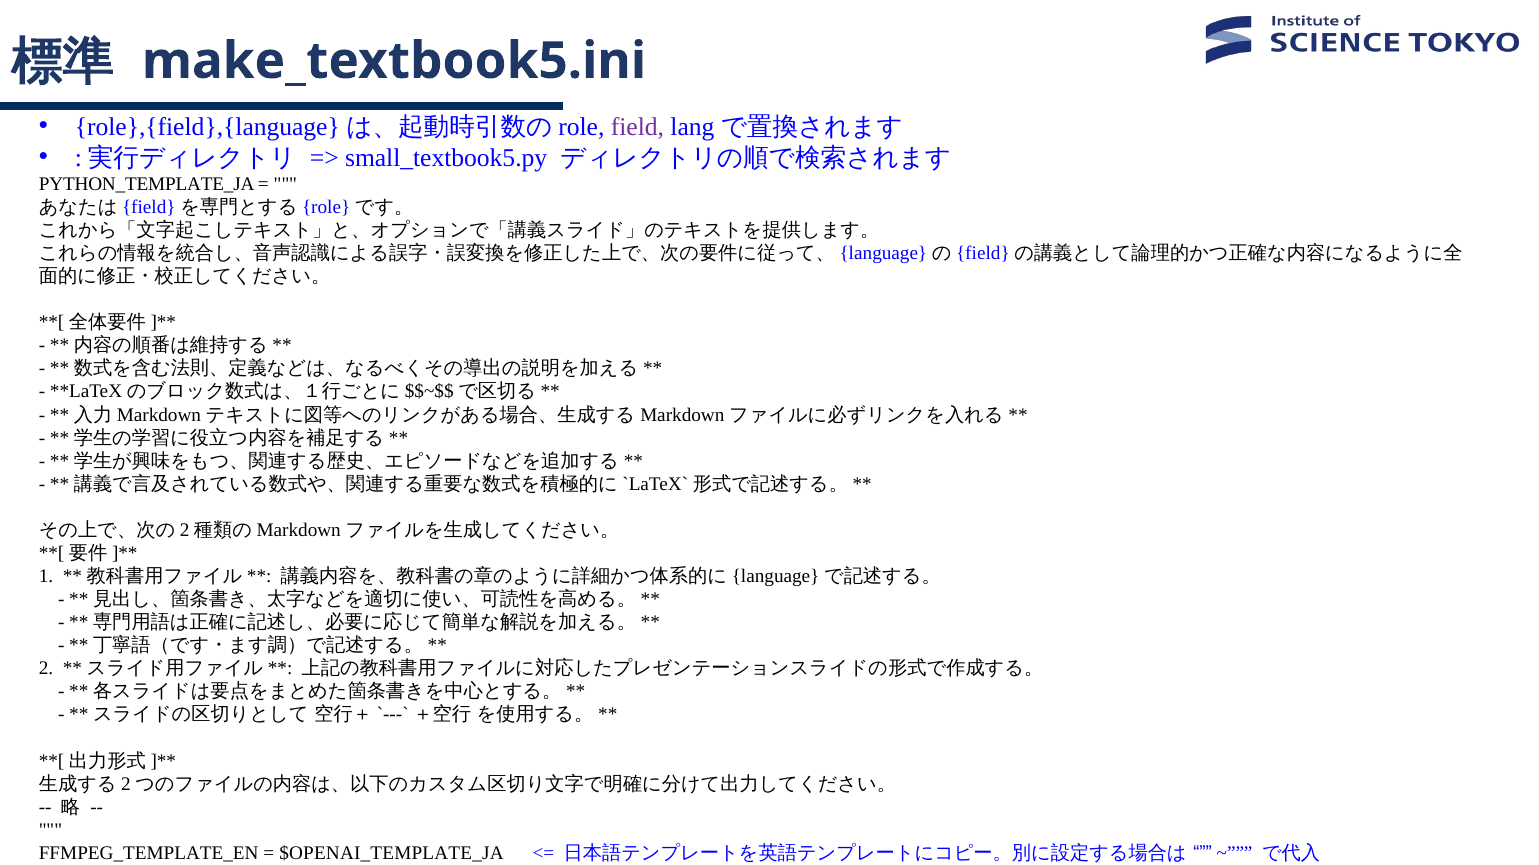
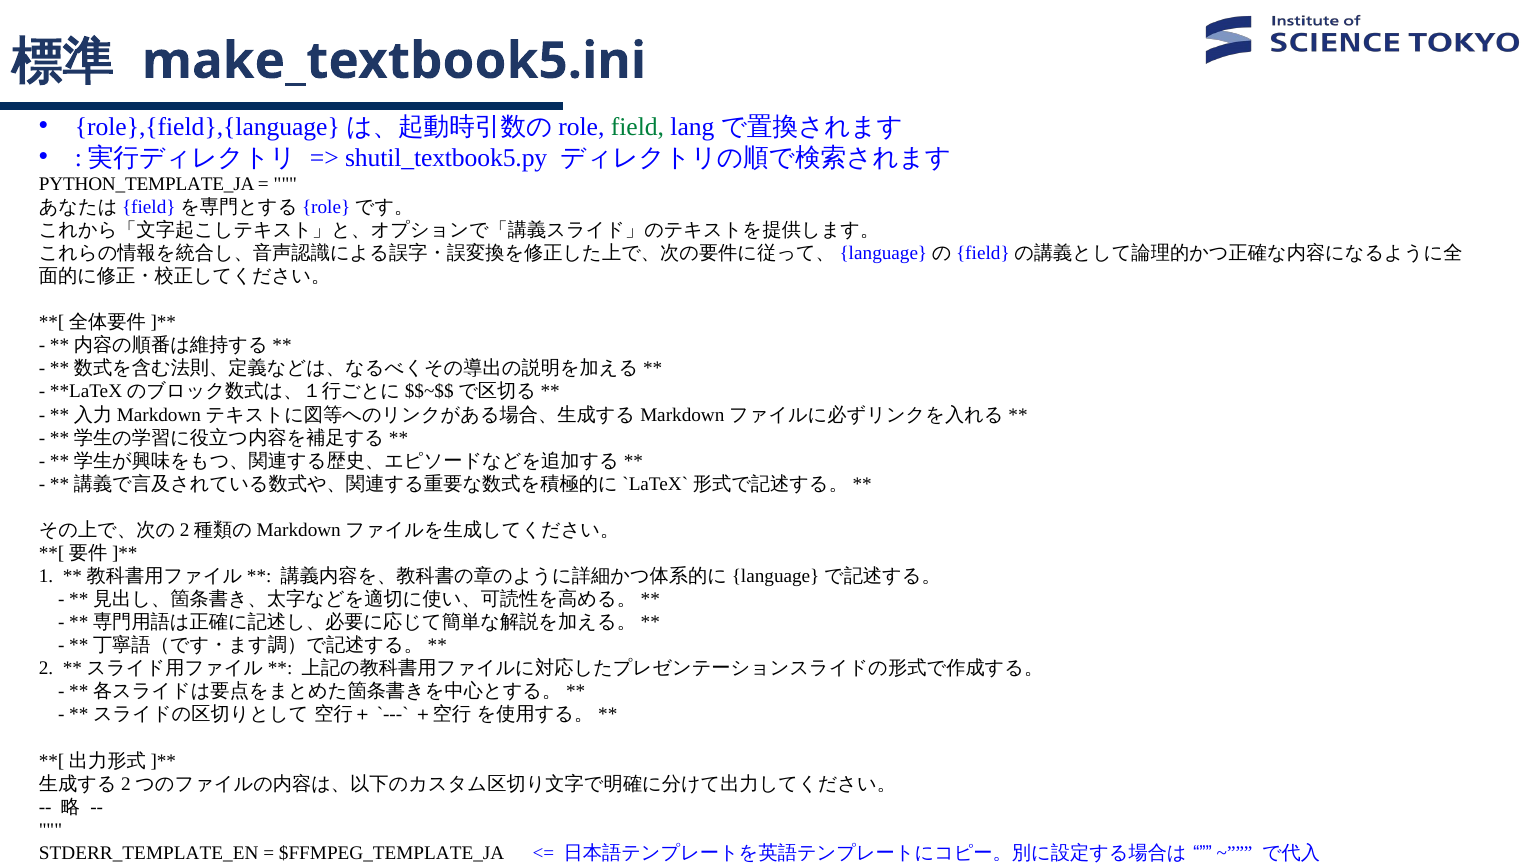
field colour: purple -> green (637, 127)
small_textbook5.py: small_textbook5.py -> shutil_textbook5.py (446, 158)
FFMPEG_TEMPLATE_EN: FFMPEG_TEMPLATE_EN -> STDERR_TEMPLATE_EN (149, 854)
$OPENAI_TEMPLATE_JA: $OPENAI_TEMPLATE_JA -> $FFMPEG_TEMPLATE_JA (392, 854)
